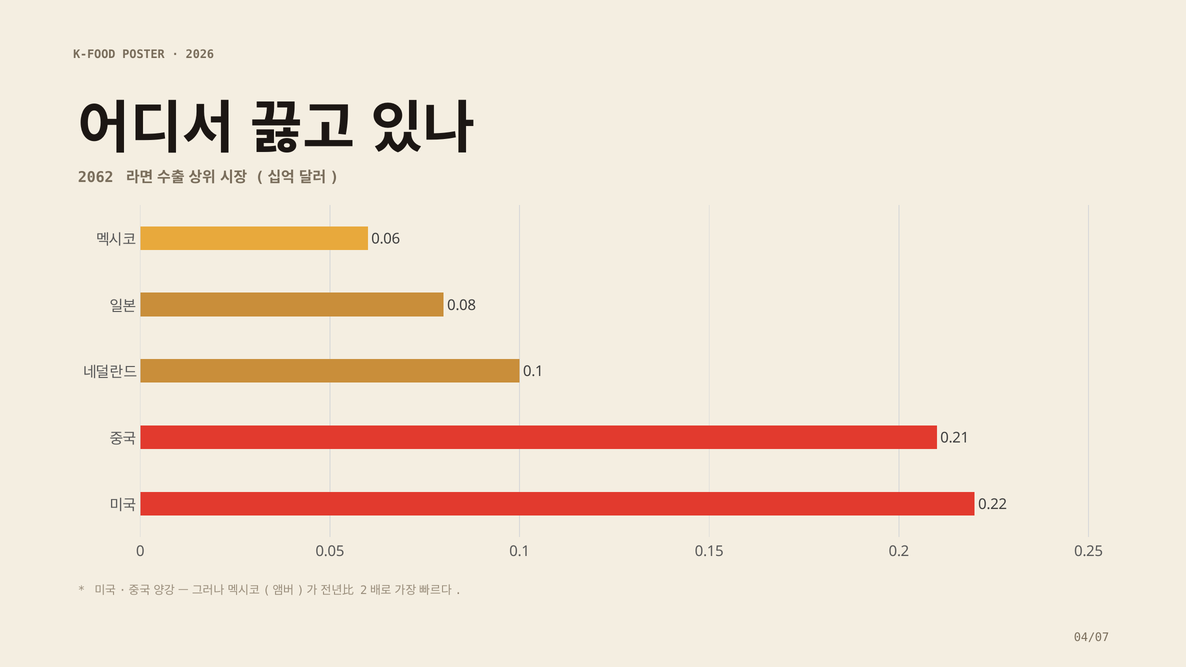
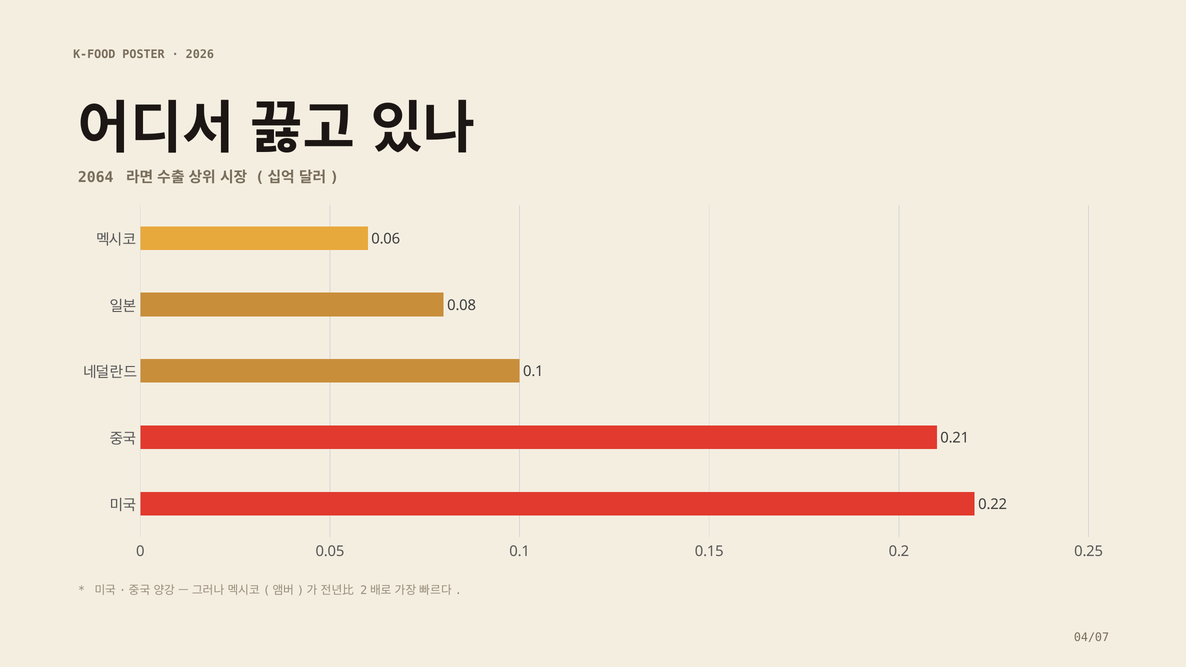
2062: 2062 -> 2064 (96, 177)
